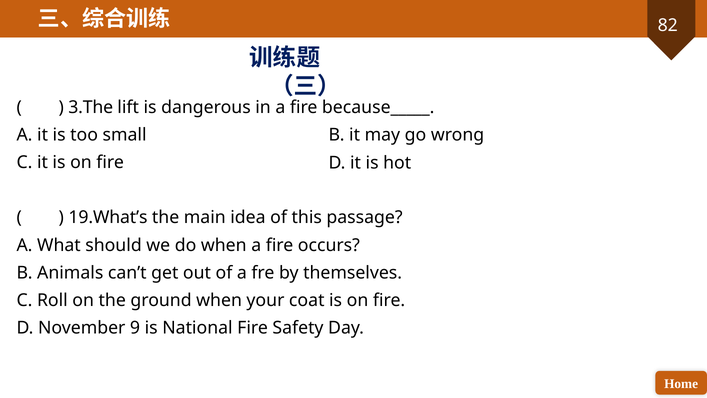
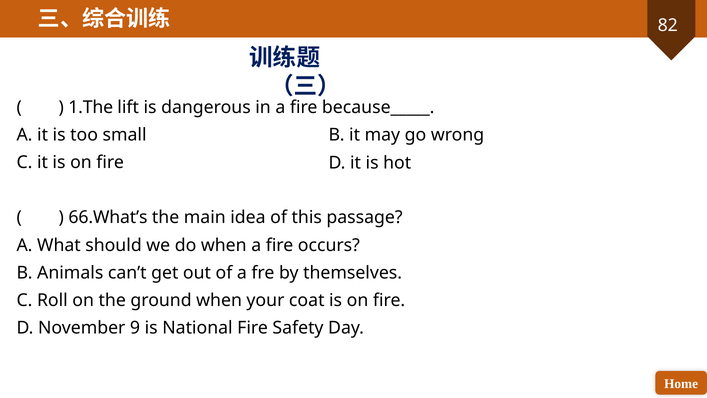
3.The: 3.The -> 1.The (91, 107)
19.What’s: 19.What’s -> 66.What’s (108, 217)
